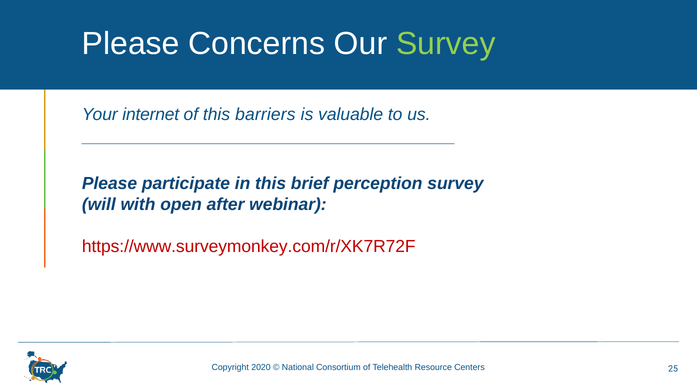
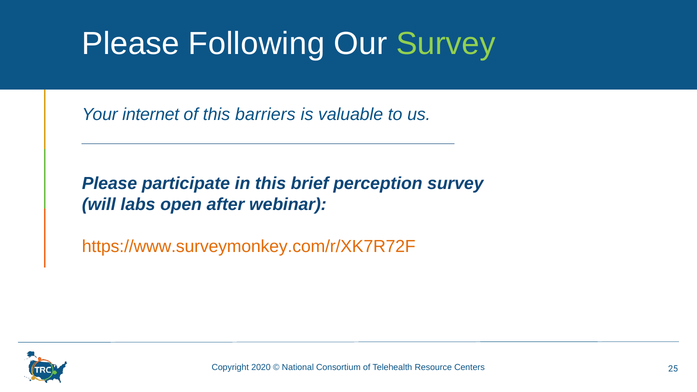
Concerns: Concerns -> Following (257, 44)
with: with -> labs (138, 205)
https://www.surveymonkey.com/r/XK7R72F colour: red -> orange (249, 246)
